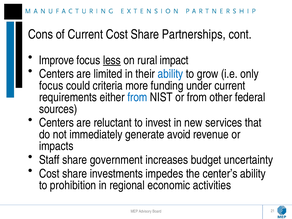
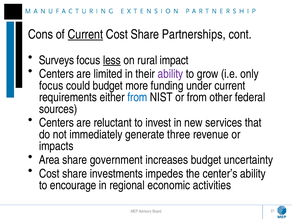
Current underline: none -> present (85, 34)
Improve: Improve -> Surveys (56, 60)
ability colour: blue -> purple (170, 74)
could criteria: criteria -> budget (108, 86)
avoid: avoid -> three (179, 134)
Staff: Staff -> Area (49, 160)
prohibition: prohibition -> encourage (73, 185)
